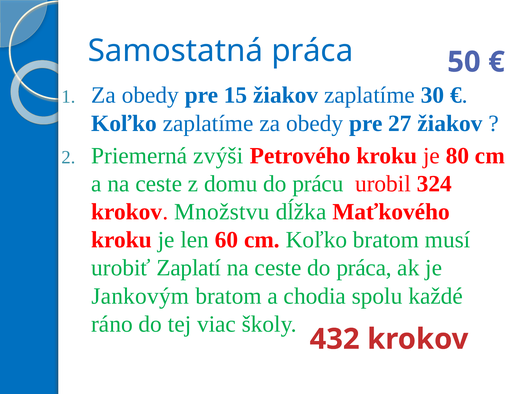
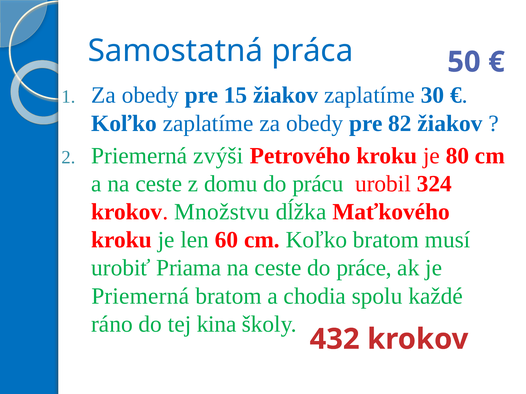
27: 27 -> 82 (400, 123)
Zaplatí: Zaplatí -> Priama (189, 268)
do práca: práca -> práce (364, 268)
Jankovým: Jankovým -> Priemerná (140, 296)
viac: viac -> kina (217, 324)
